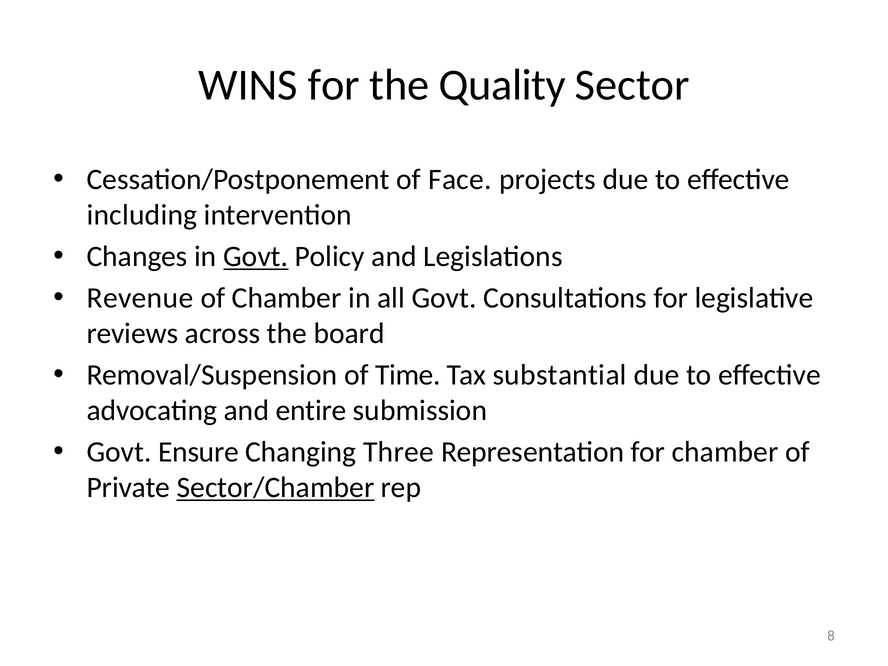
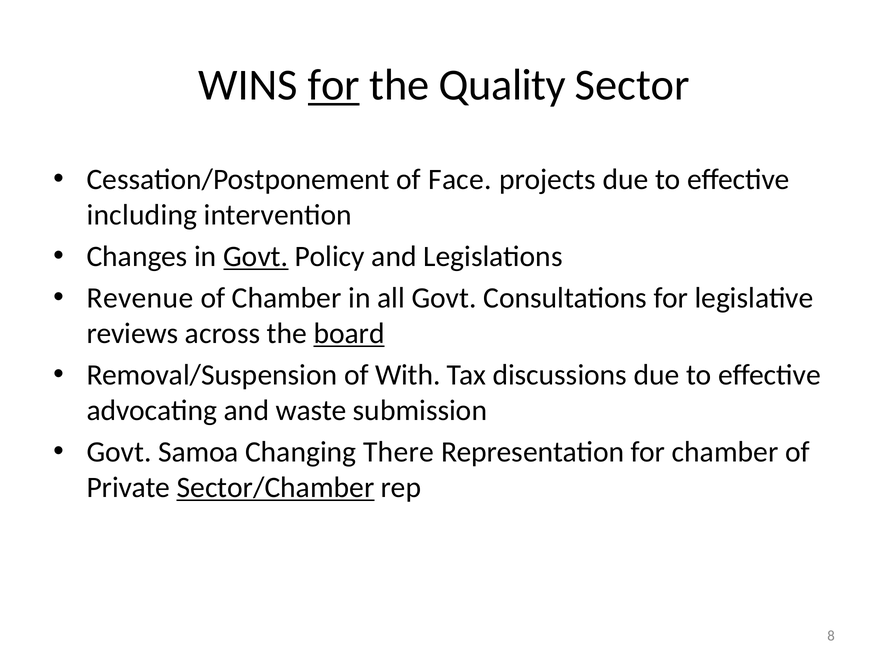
for underline: none -> present (334, 85)
board underline: none -> present (349, 334)
Time: Time -> With (408, 375)
substantial: substantial -> discussions (560, 375)
entire: entire -> waste (311, 411)
Ensure: Ensure -> Samoa (198, 452)
Three: Three -> There (399, 452)
